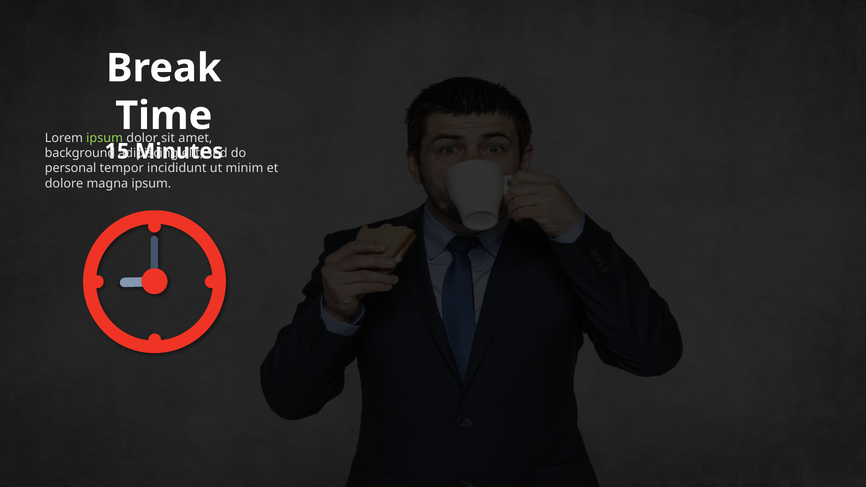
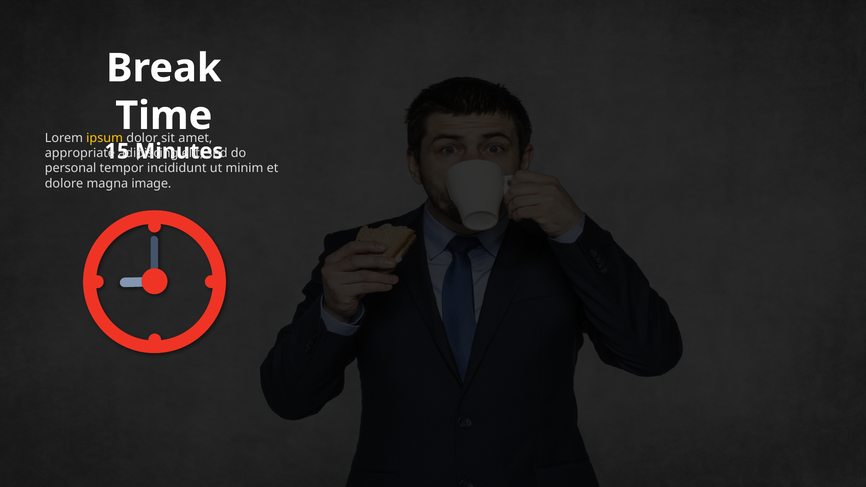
ipsum colour: light green -> yellow (105, 138)
background: background -> appropriate (80, 153)
magna ipsum: ipsum -> image (151, 183)
